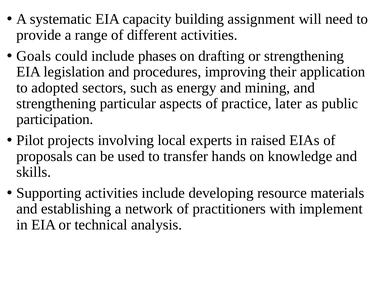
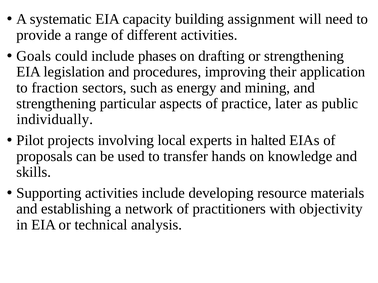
adopted: adopted -> fraction (55, 88)
participation: participation -> individually (55, 120)
raised: raised -> halted (268, 141)
implement: implement -> objectivity (331, 209)
